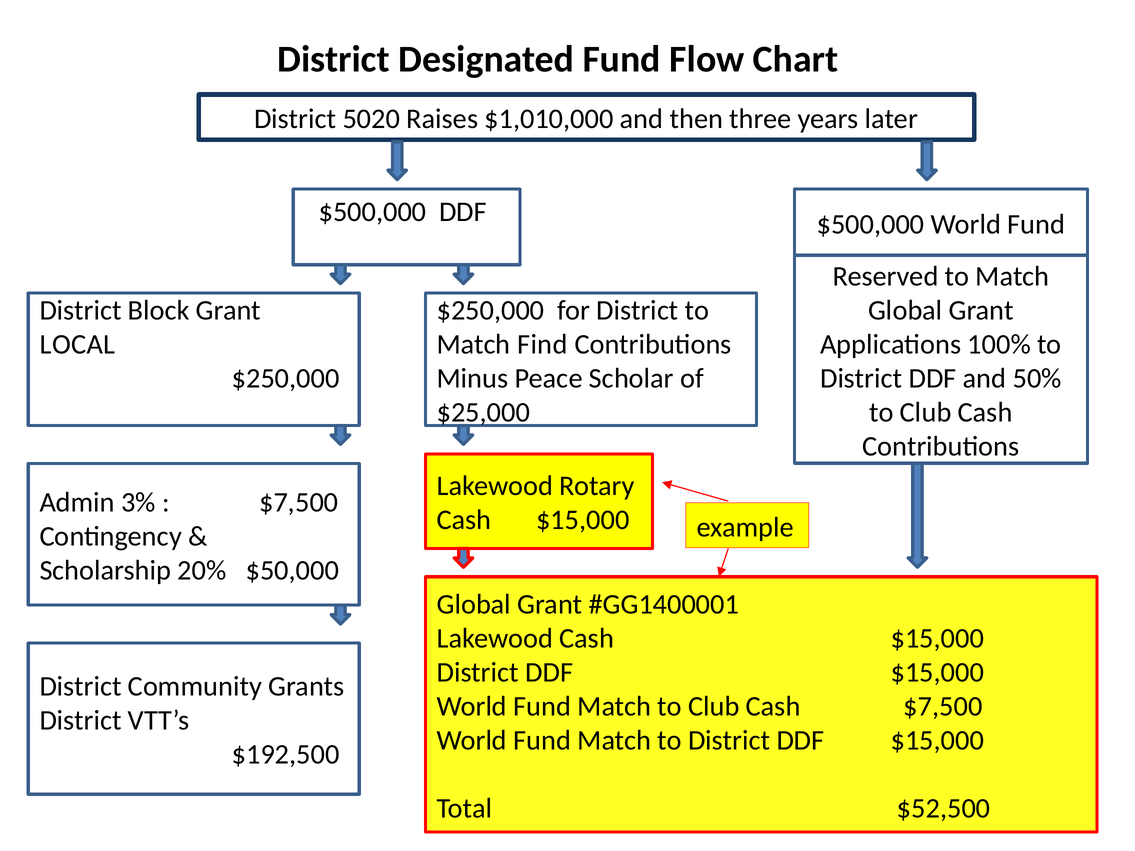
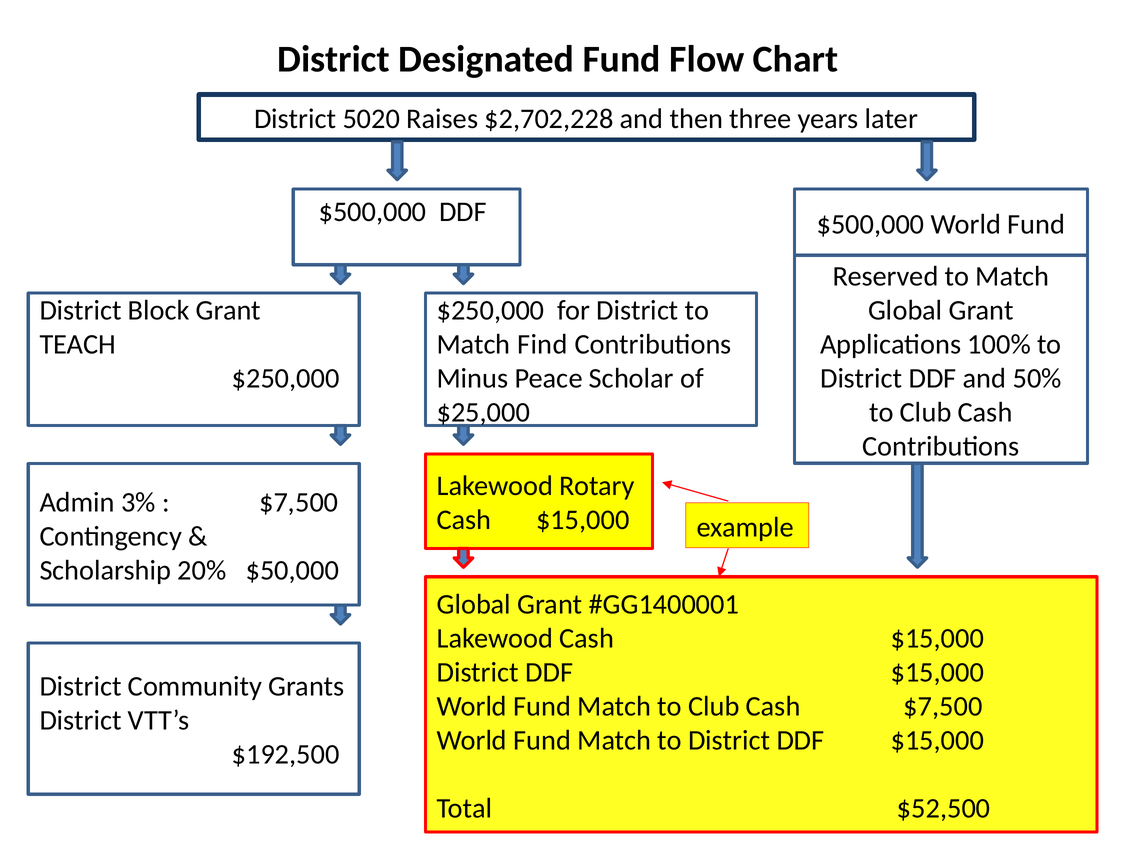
$1,010,000: $1,010,000 -> $2,702,228 (549, 119)
LOCAL: LOCAL -> TEACH (78, 344)
